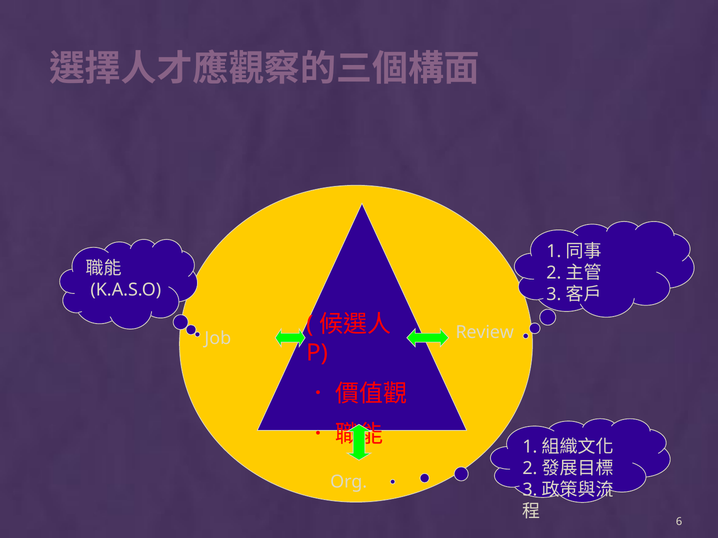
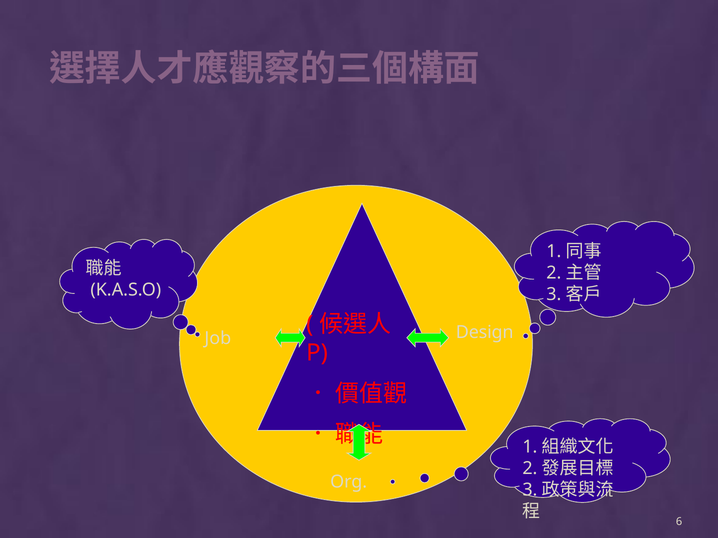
Review: Review -> Design (485, 333)
